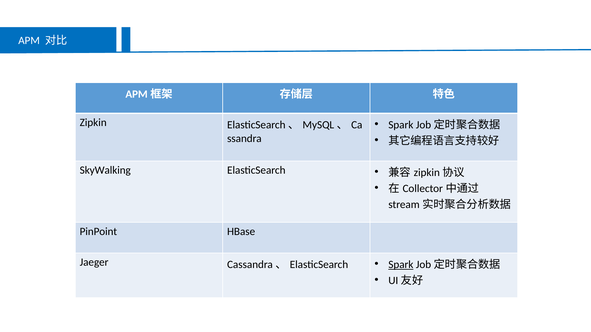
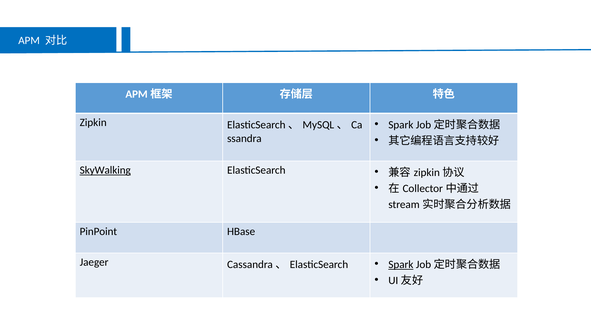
SkyWalking underline: none -> present (105, 170)
